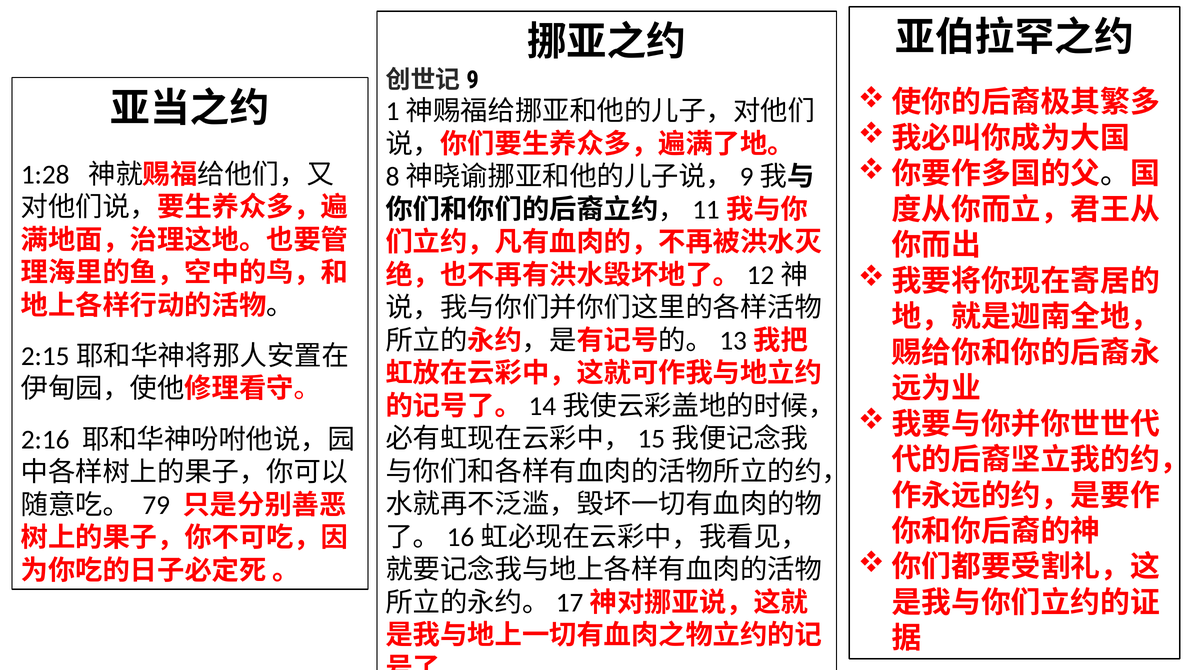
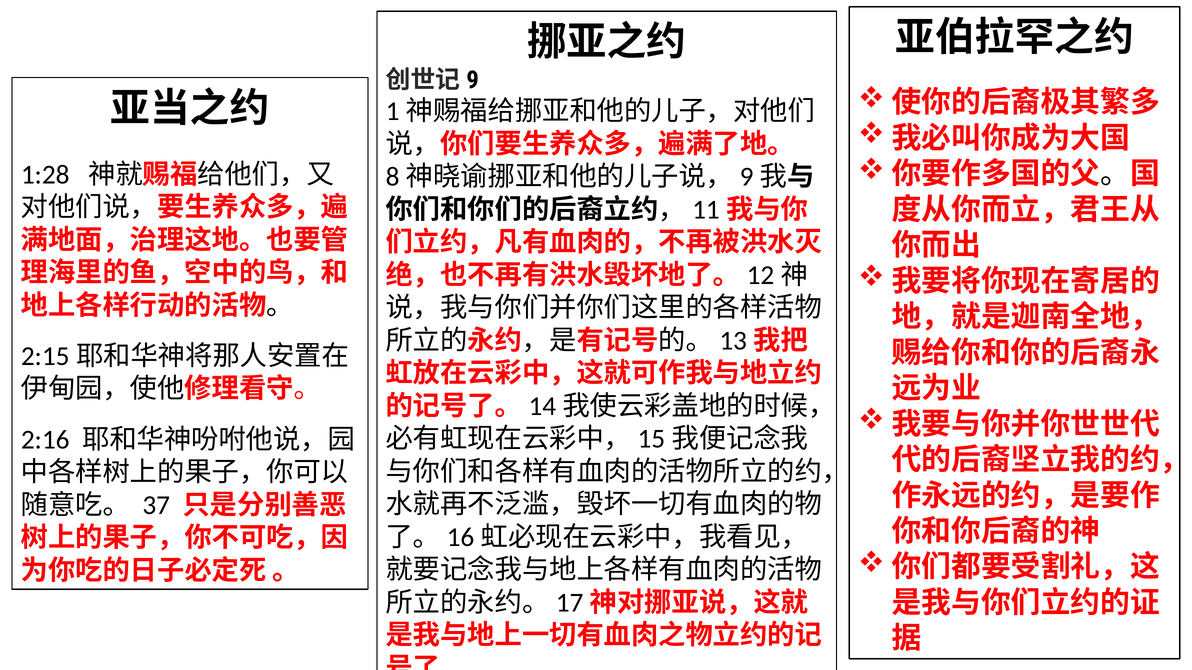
79: 79 -> 37 (156, 505)
